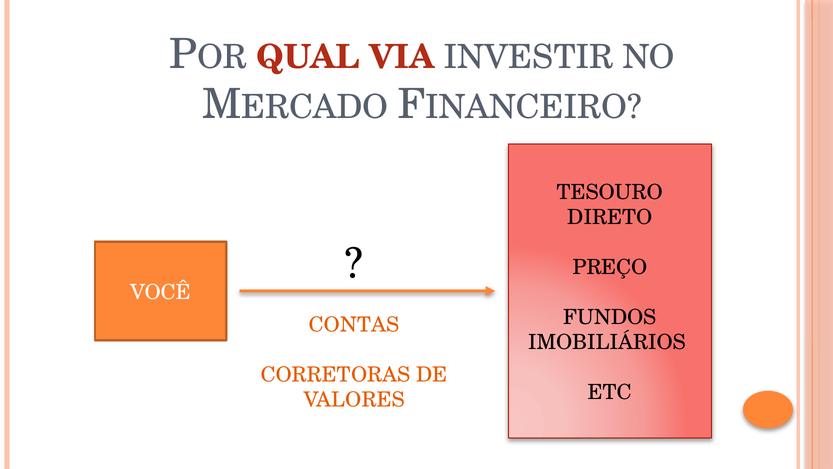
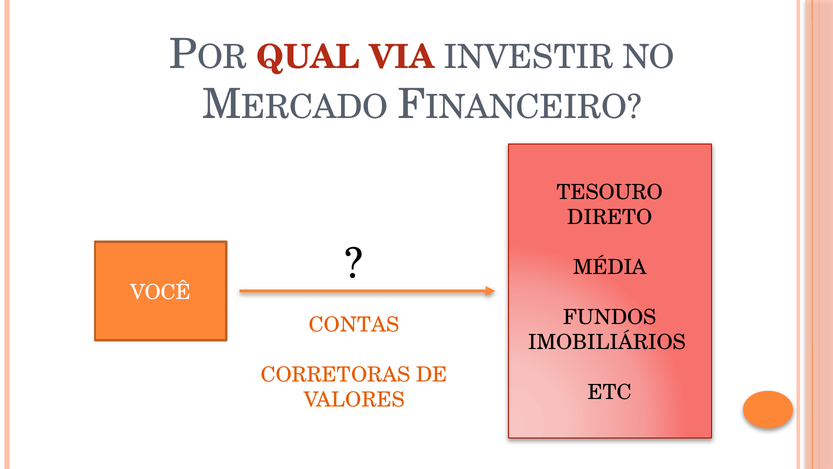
PREÇO: PREÇO -> MÉDIA (610, 267)
